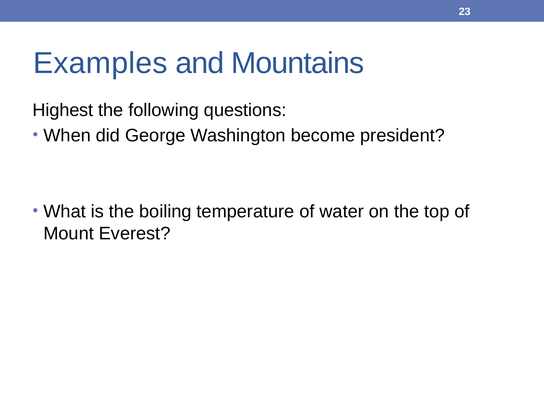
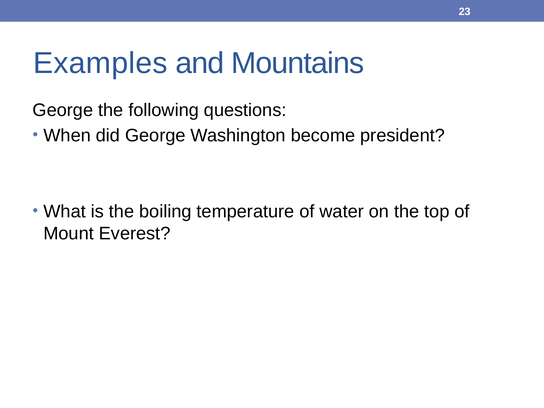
Highest: Highest -> George (63, 110)
